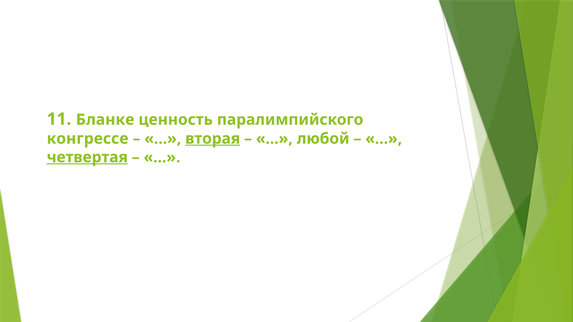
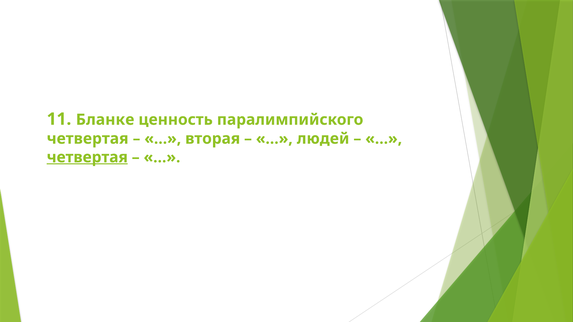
конгрессе: конгрессе -> четвертая (88, 139)
вторая underline: present -> none (213, 139)
любой: любой -> людей (323, 139)
